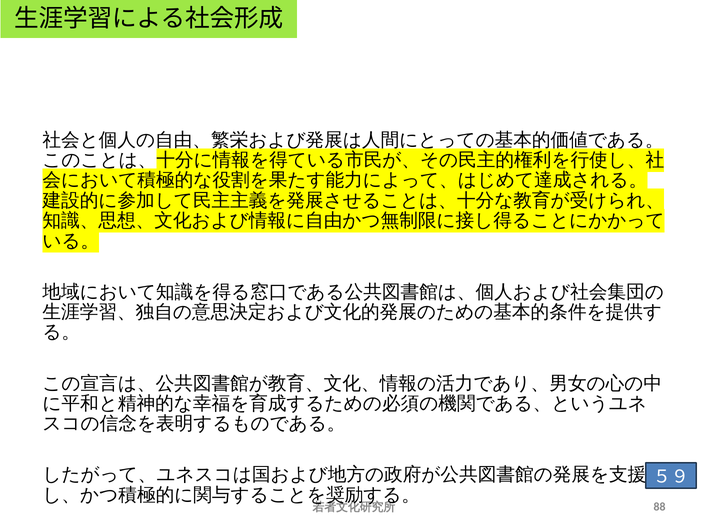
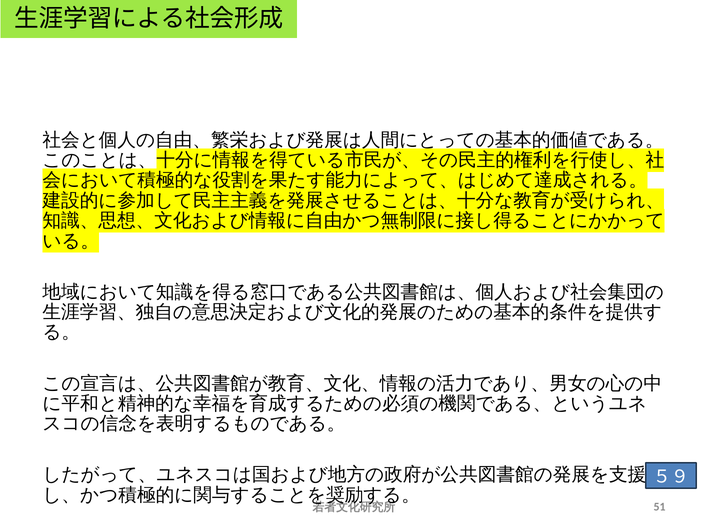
88: 88 -> 51 (660, 507)
